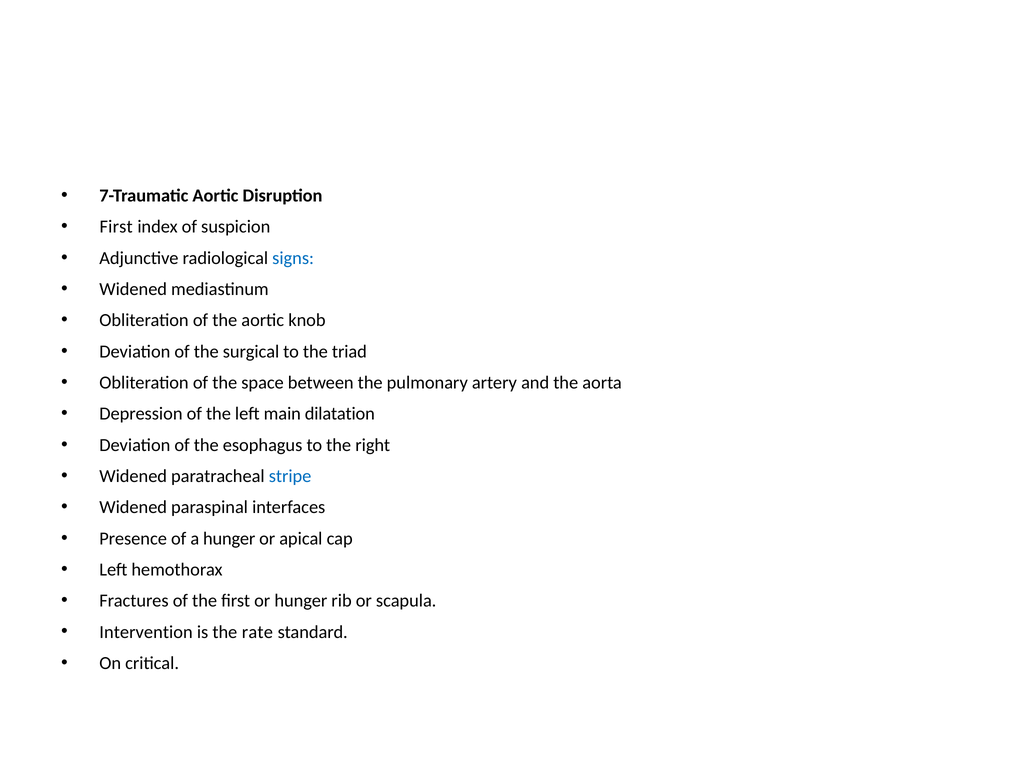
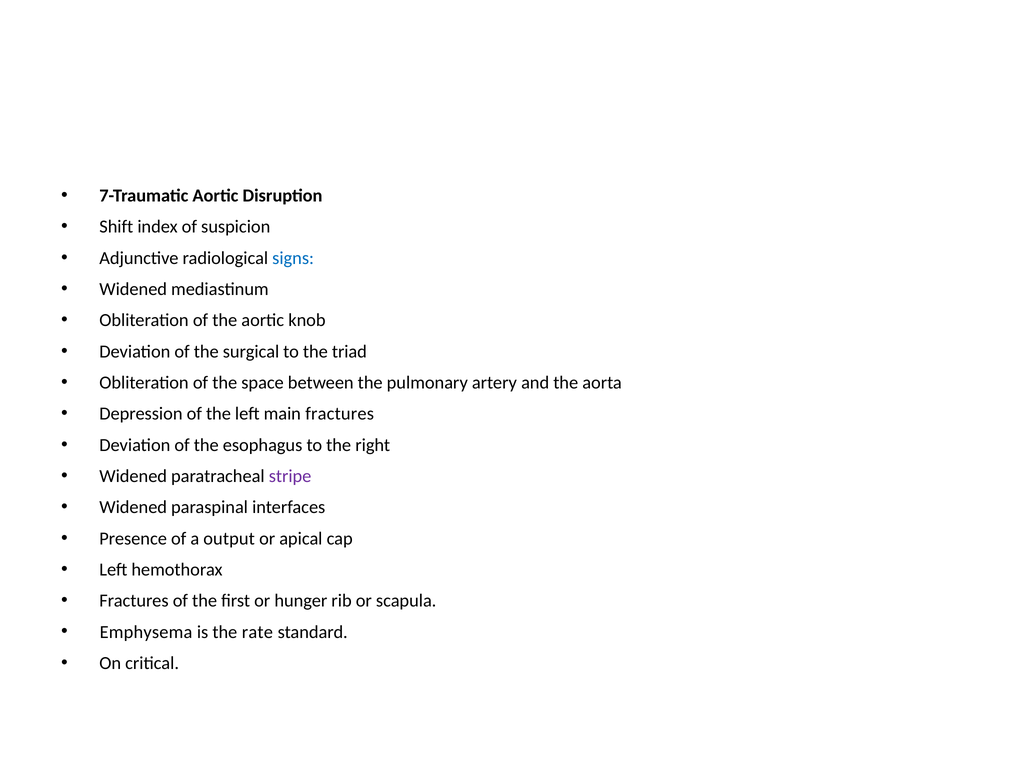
First: First -> Shift (116, 227)
main dilatation: dilatation -> fractures (340, 414)
stripe colour: blue -> purple (290, 476)
a hunger: hunger -> output (229, 539)
Intervention: Intervention -> Emphysema (146, 632)
